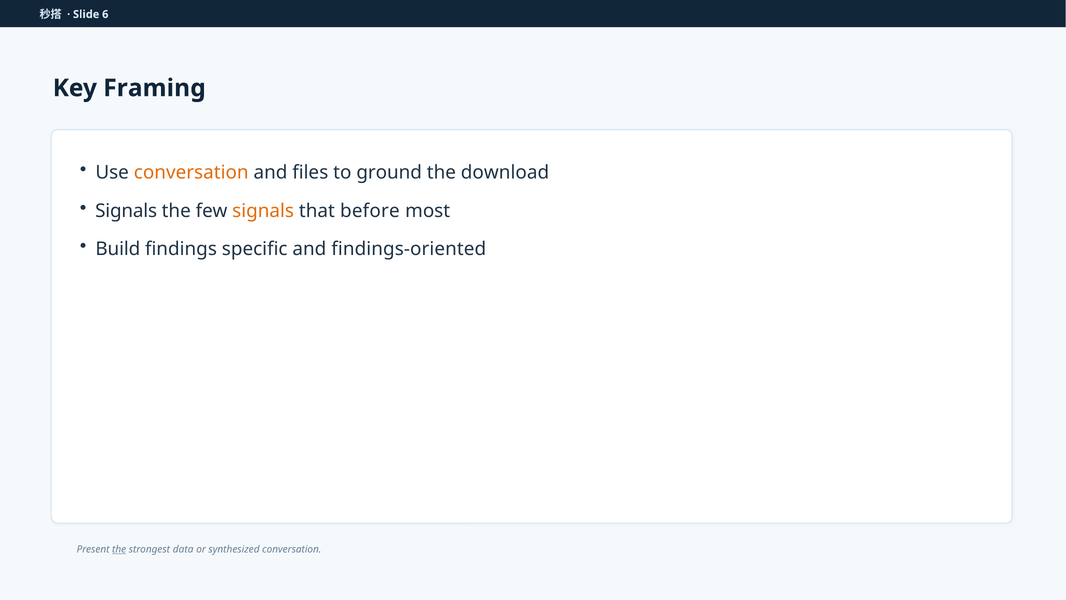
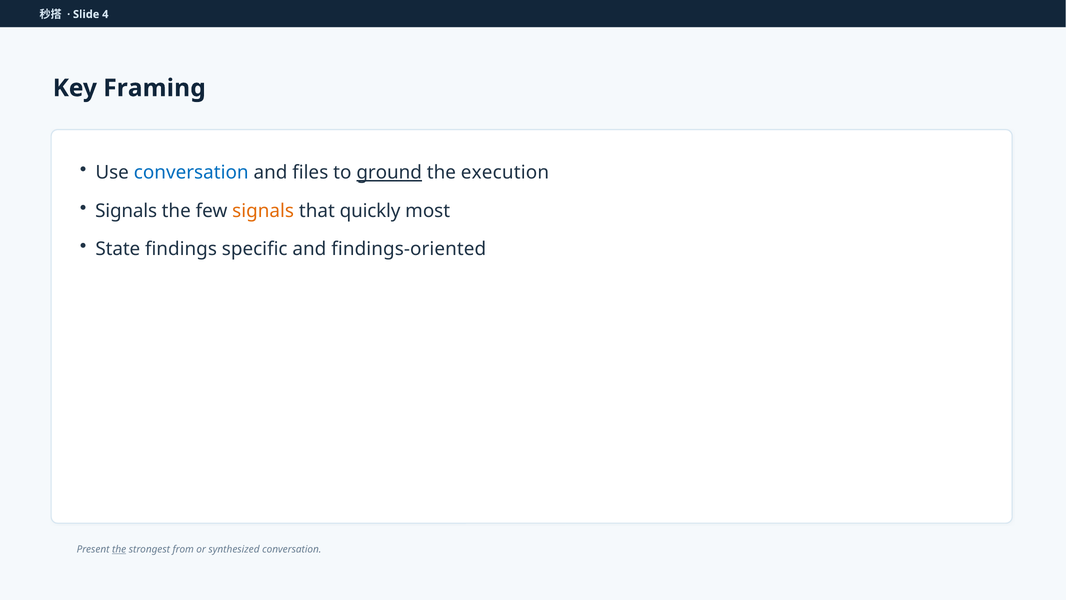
6: 6 -> 4 (105, 14)
conversation colour: orange -> blue (191, 173)
ground underline: none -> present (389, 173)
download: download -> execution (505, 173)
before: before -> quickly (370, 211)
Build: Build -> State (118, 249)
data: data -> from (183, 549)
